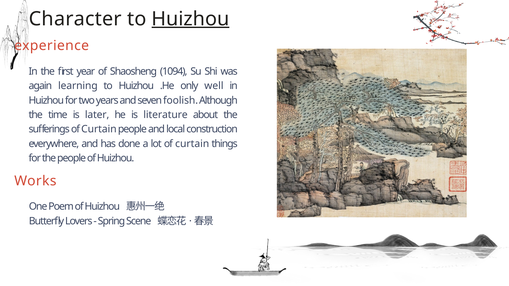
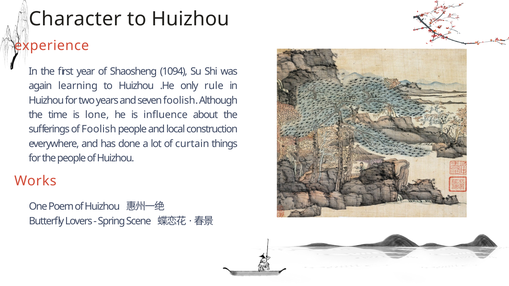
Huizhou underline: present -> none (190, 19)
well: well -> rule (214, 86)
later: later -> lone (97, 115)
literature: literature -> influence (166, 115)
sufferings of Curtain: Curtain -> Foolish (99, 129)
